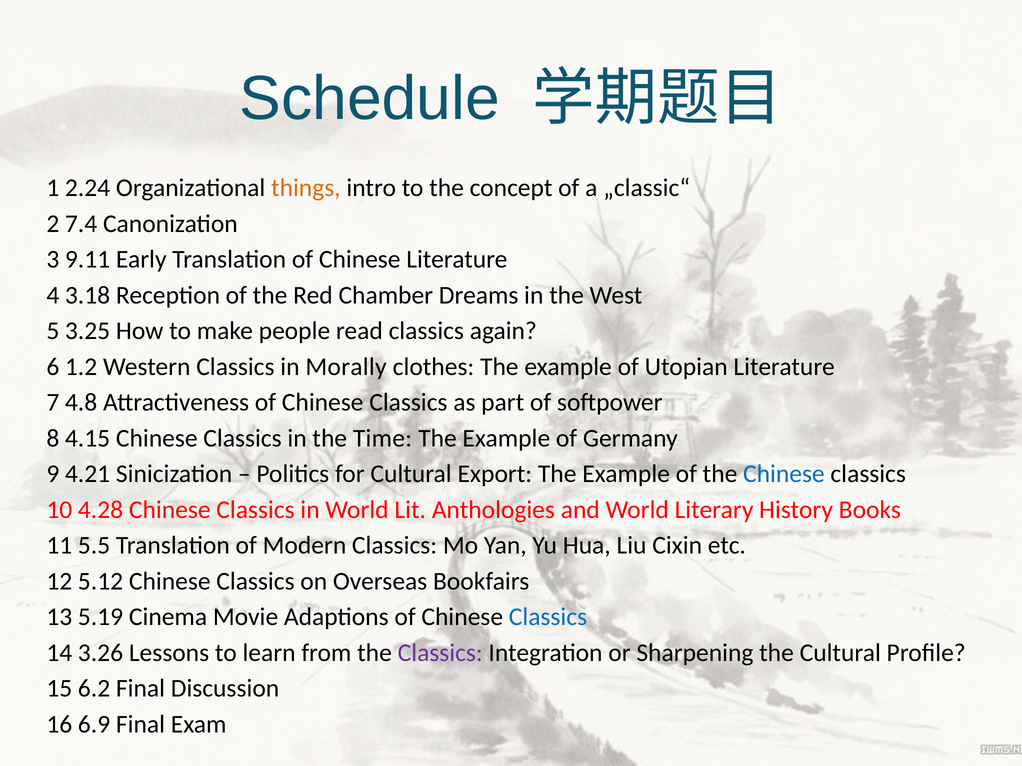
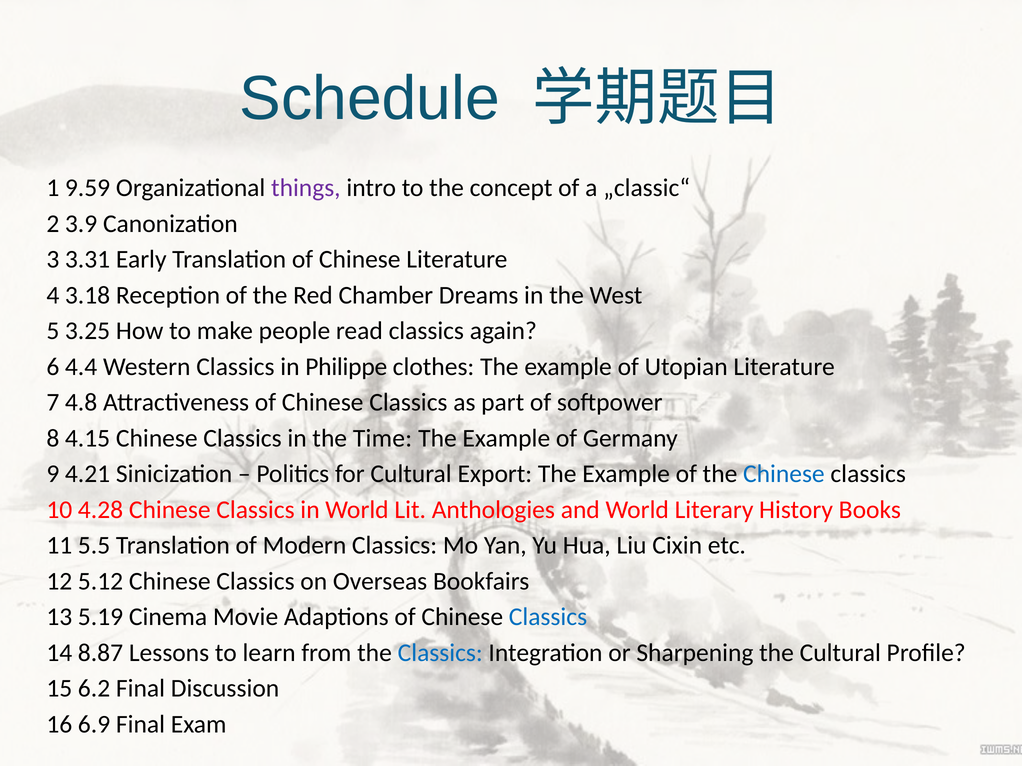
2.24: 2.24 -> 9.59 (88, 188)
things colour: orange -> purple (306, 188)
7.4: 7.4 -> 3.9 (81, 224)
9.11: 9.11 -> 3.31 (88, 260)
1.2: 1.2 -> 4.4 (81, 367)
Morally: Morally -> Philippe (346, 367)
3.26: 3.26 -> 8.87 (100, 653)
Classics colour: purple -> blue (440, 653)
